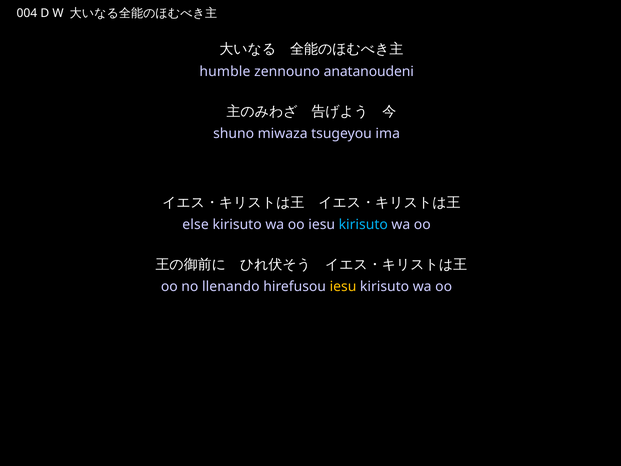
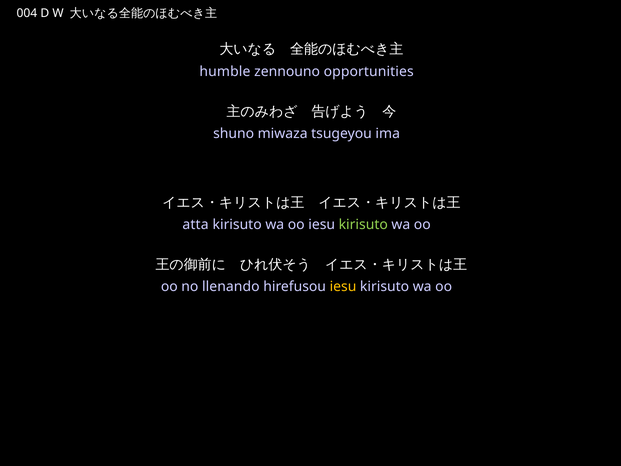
anatanoudeni: anatanoudeni -> opportunities (369, 72)
else: else -> atta (196, 225)
kirisuto colour: light blue -> light green (363, 225)
